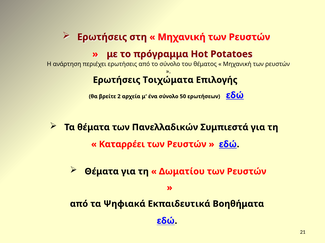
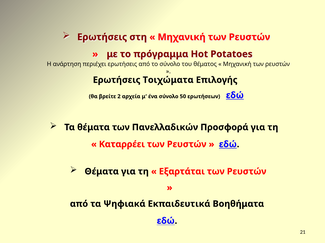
Συμπιεστά: Συμπιεστά -> Προσφορά (224, 128)
Δωματίου: Δωματίου -> Εξαρτάται (182, 172)
